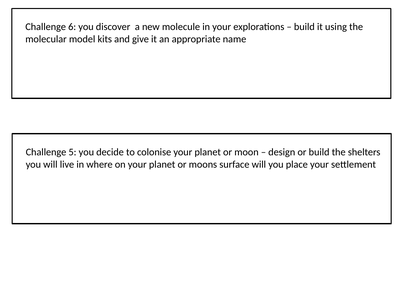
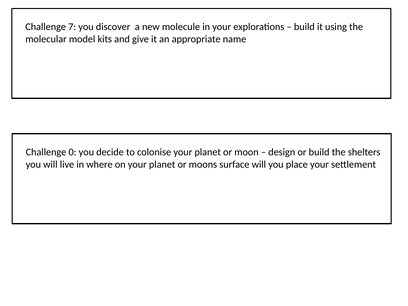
6: 6 -> 7 (72, 27)
5: 5 -> 0 (73, 152)
